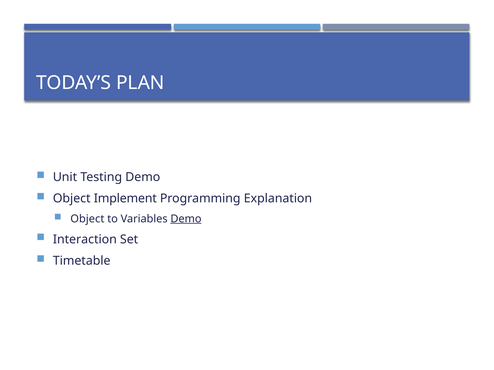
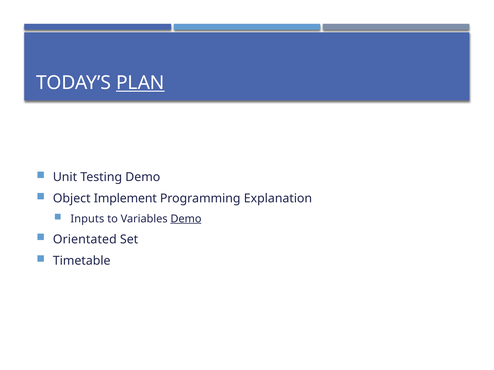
PLAN underline: none -> present (140, 83)
Object: Object -> Inputs (87, 219)
Interaction: Interaction -> Orientated (85, 240)
